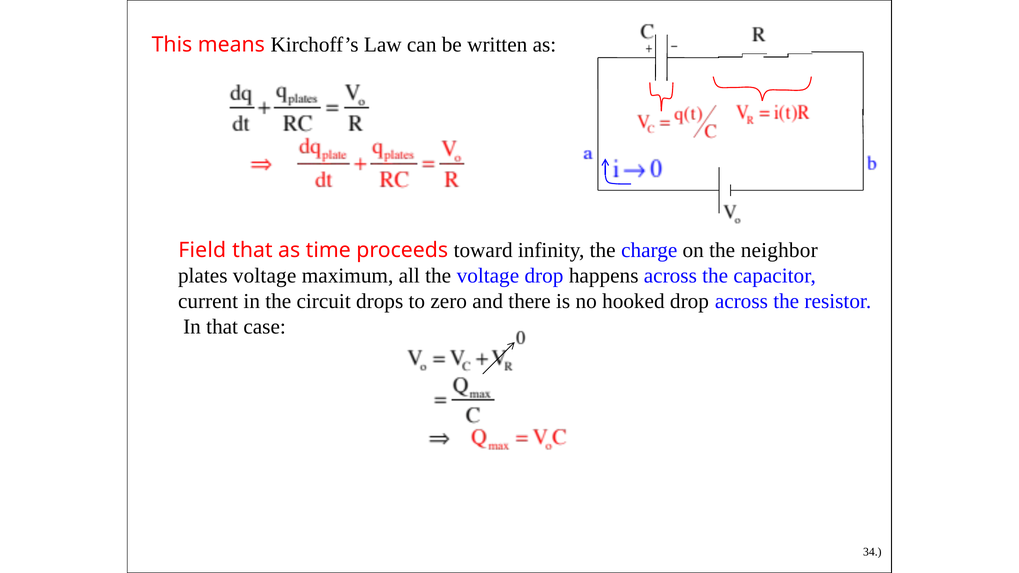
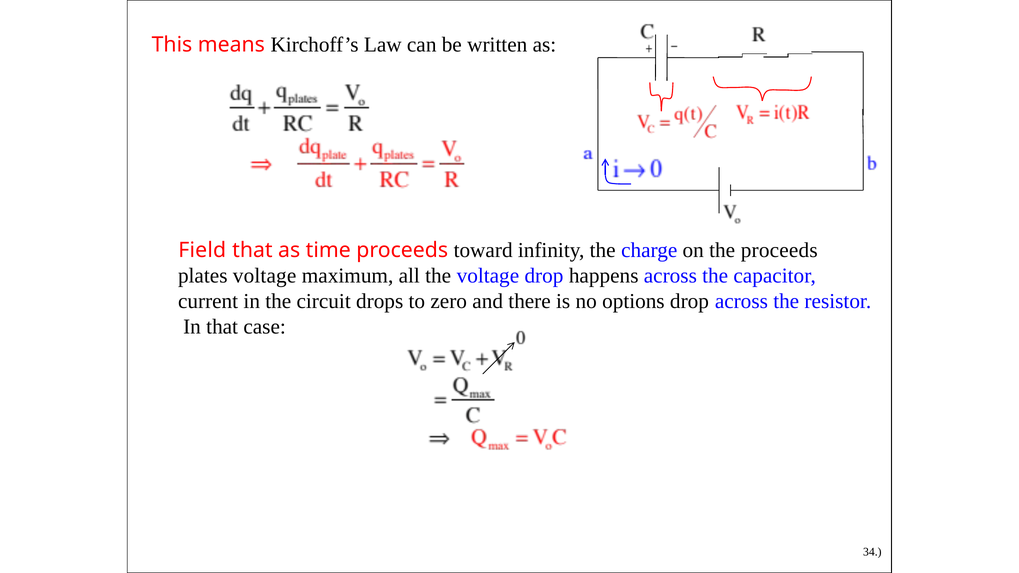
the neighbor: neighbor -> proceeds (779, 251)
hooked: hooked -> options (633, 302)
